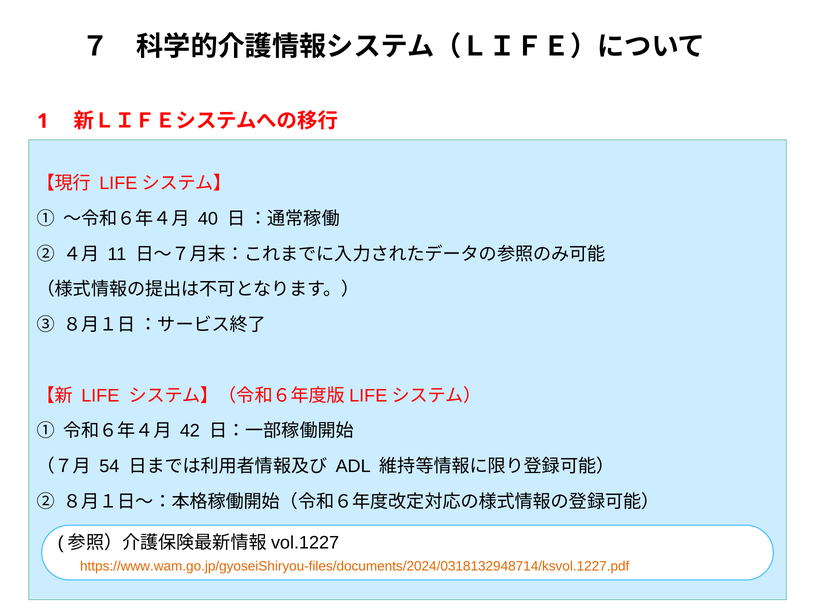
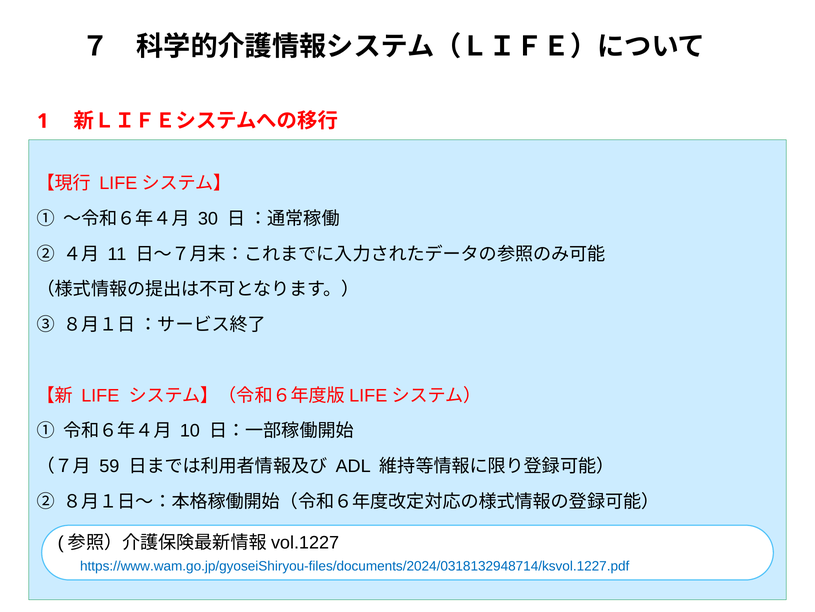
40: 40 -> 30 (208, 219)
42: 42 -> 10 (190, 430)
54: 54 -> 59 (109, 466)
https://www.wam.go.jp/gyoseiShiryou-files/documents/2024/0318132948714/ksvol.1227.pdf colour: orange -> blue (355, 566)
